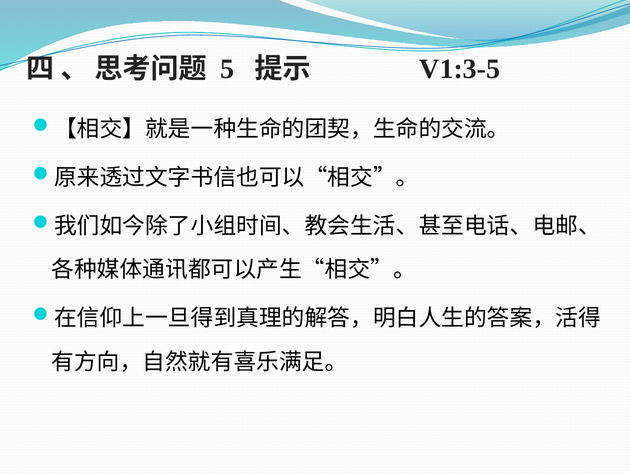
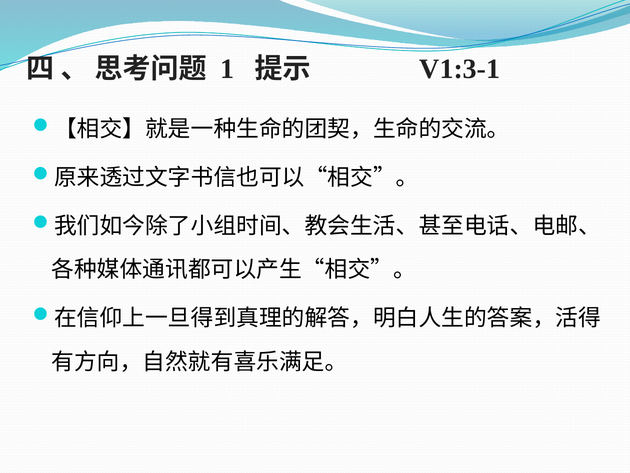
5: 5 -> 1 (227, 69)
V1:3-5: V1:3-5 -> V1:3-1 (460, 69)
